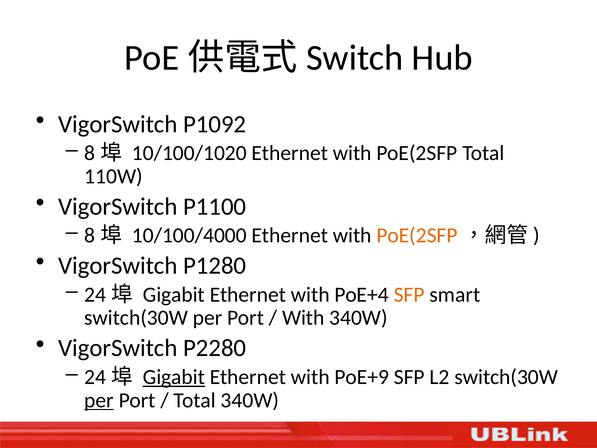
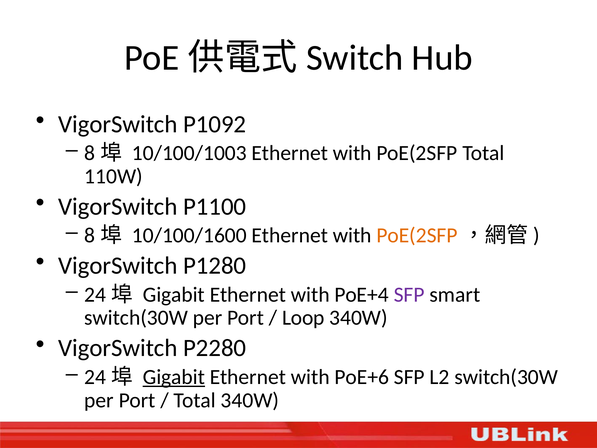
10/100/1020: 10/100/1020 -> 10/100/1003 (189, 153)
10/100/4000: 10/100/4000 -> 10/100/1600 (189, 235)
SFP colour: orange -> purple (409, 294)
With: With -> Loop (303, 318)
PoE+9: PoE+9 -> PoE+6 (362, 377)
per underline: present -> none (99, 400)
